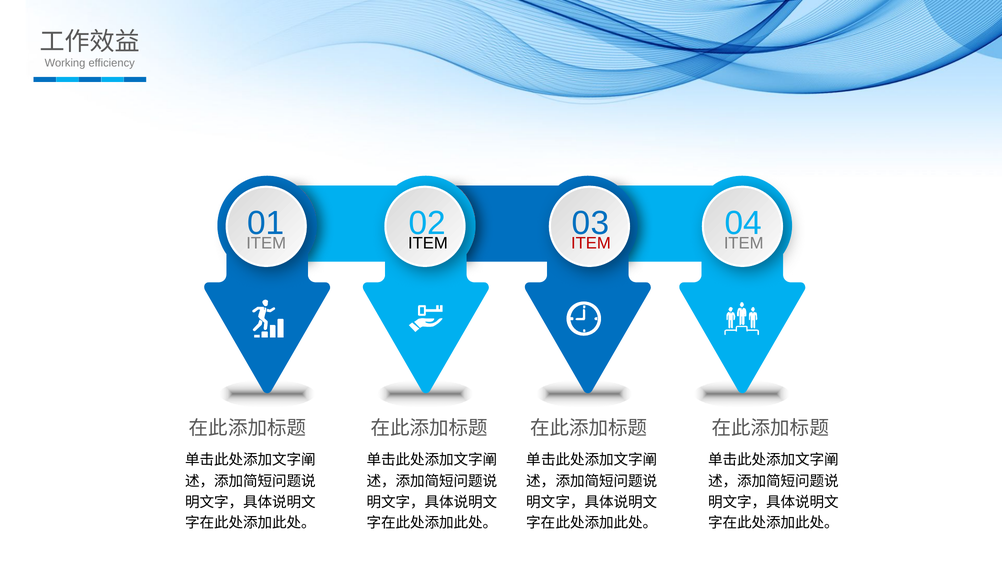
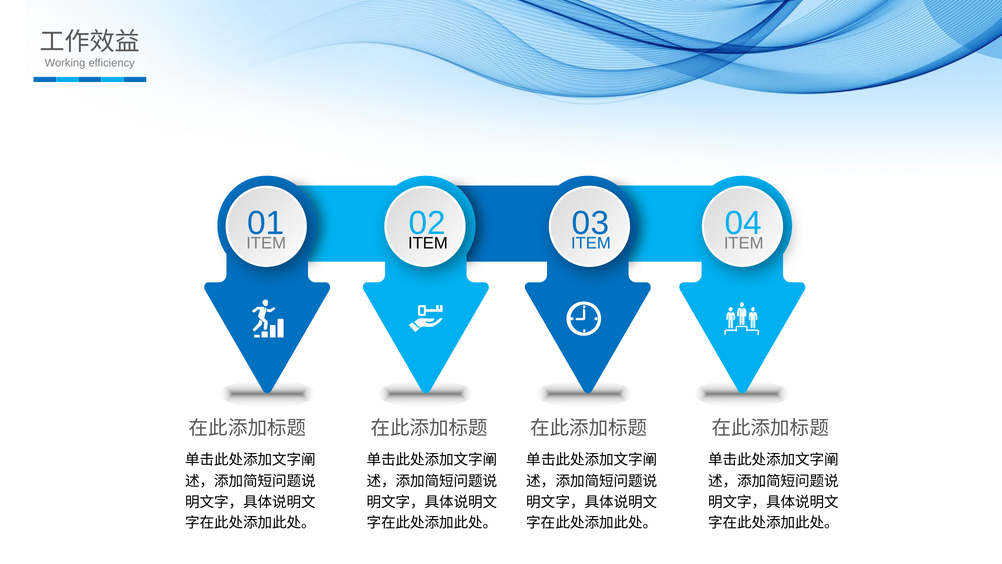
ITEM colour: red -> blue (591, 243)
